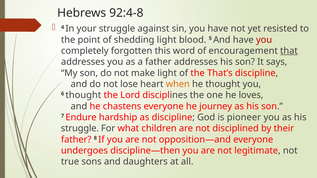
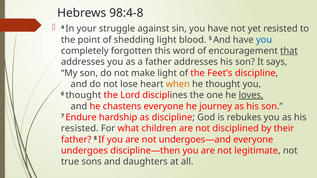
92:4-8: 92:4-8 -> 98:4-8 (126, 13)
you colour: red -> blue (264, 40)
That’s: That’s -> Feet’s (220, 73)
loves underline: none -> present (251, 95)
pioneer: pioneer -> rebukes (244, 118)
struggle: struggle -> resisted (80, 129)
opposition—and: opposition—and -> undergoes—and (195, 140)
